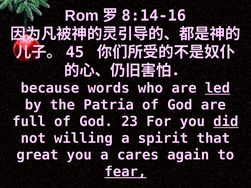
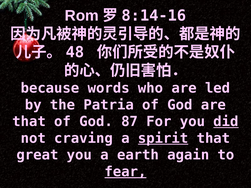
45: 45 -> 48 (75, 52)
led underline: present -> none (218, 88)
full: full -> that (29, 122)
23: 23 -> 87 (130, 122)
willing: willing -> craving (84, 138)
spirit underline: none -> present (163, 138)
cares: cares -> earth (138, 155)
